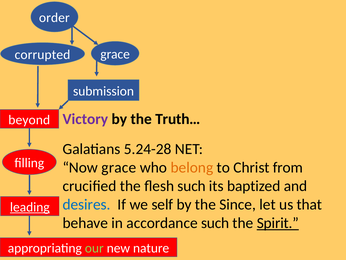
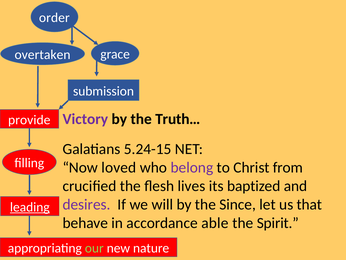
corrupted: corrupted -> overtaken (43, 55)
beyond: beyond -> provide (29, 120)
5.24-28: 5.24-28 -> 5.24-15 (148, 149)
Now grace: grace -> loved (119, 167)
belong colour: orange -> purple (192, 167)
flesh such: such -> lives (191, 186)
desires colour: blue -> purple (87, 204)
self: self -> will (162, 204)
accordance such: such -> able (215, 223)
Spirit underline: present -> none (278, 223)
